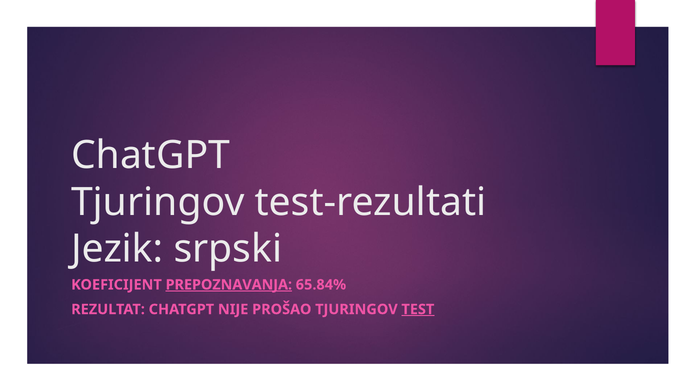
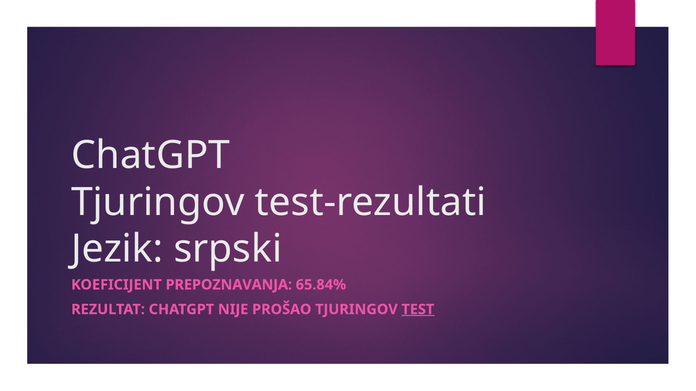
PREPOZNAVANJA underline: present -> none (229, 285)
